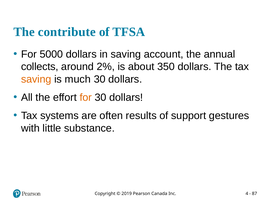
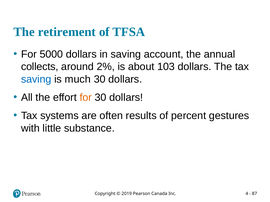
contribute: contribute -> retirement (67, 32)
350: 350 -> 103 (166, 67)
saving colour: orange -> blue (36, 80)
support: support -> percent (189, 116)
